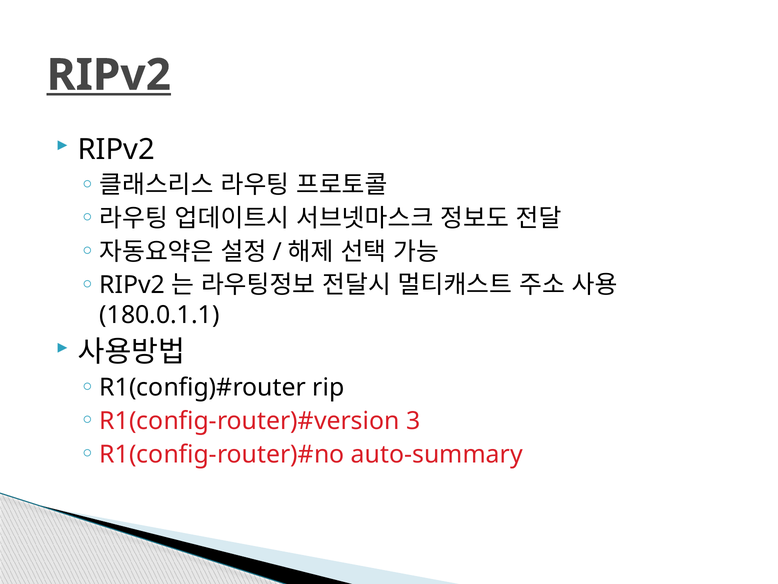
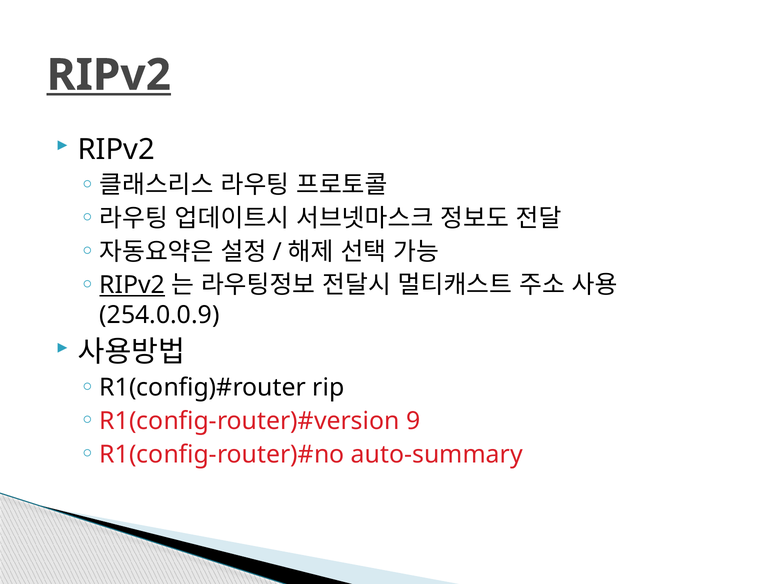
RIPv2 underline: none -> present (132, 285)
180.0.1.1: 180.0.1.1 -> 254.0.0.9 (159, 315)
3: 3 -> 9 (413, 421)
